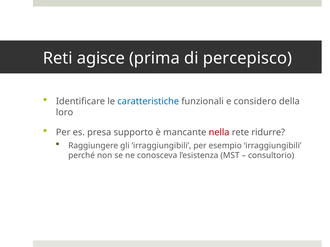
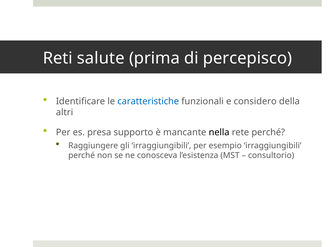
agisce: agisce -> salute (101, 58)
loro: loro -> altri (65, 112)
nella colour: red -> black (219, 133)
rete ridurre: ridurre -> perché (268, 133)
